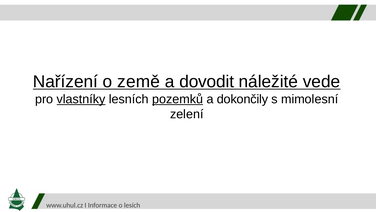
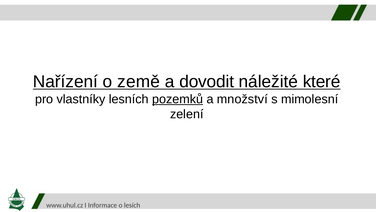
vede: vede -> které (322, 81)
vlastníky underline: present -> none (81, 99)
dokončily: dokončily -> množství (242, 99)
